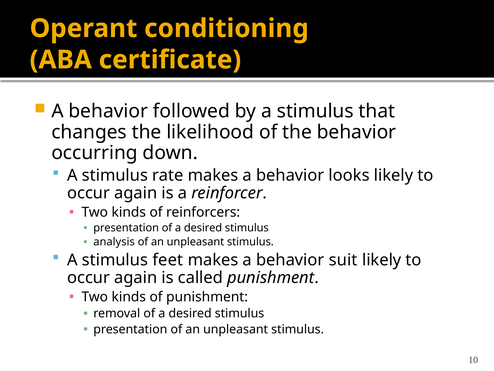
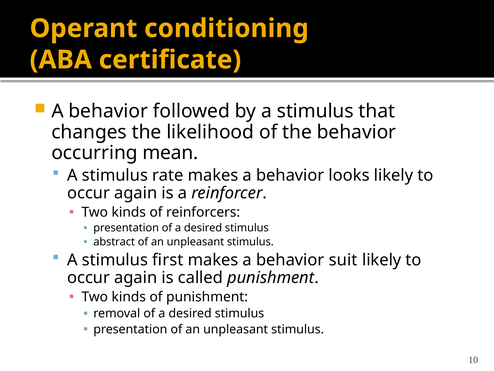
down: down -> mean (170, 153)
analysis: analysis -> abstract (114, 242)
feet: feet -> first (168, 260)
